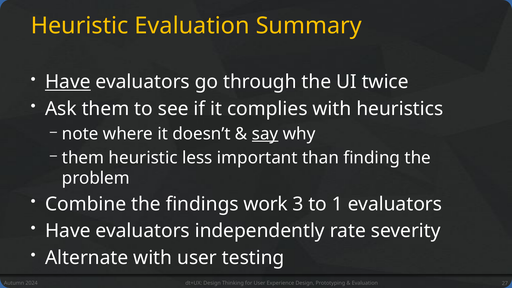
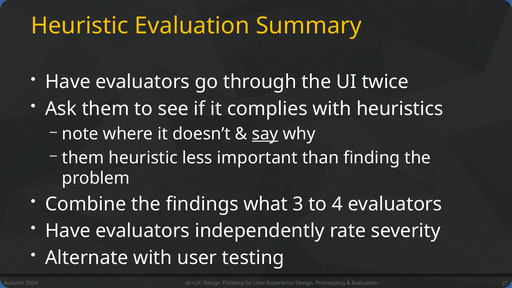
Have underline: present -> none (68, 82)
work: work -> what (266, 204)
1: 1 -> 4 (337, 204)
